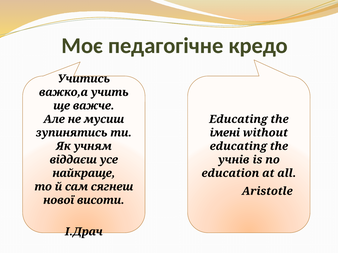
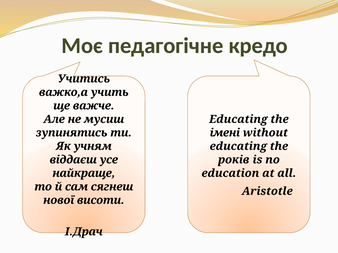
учнів: учнів -> років (234, 160)
